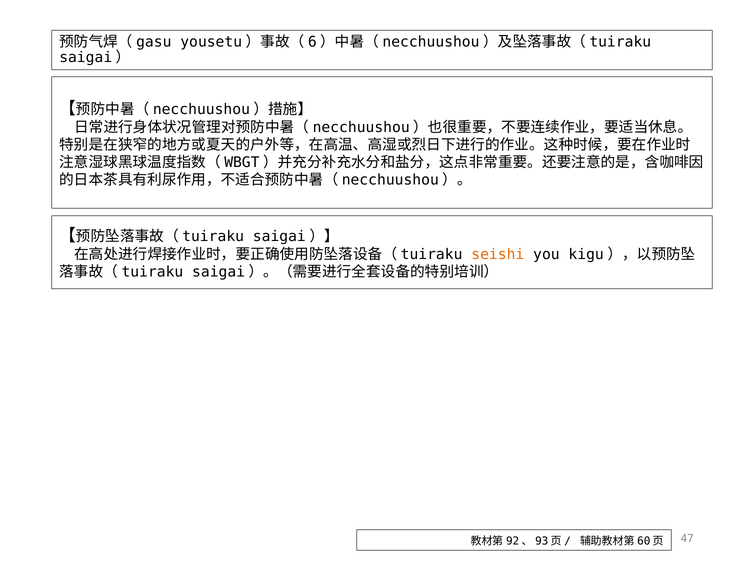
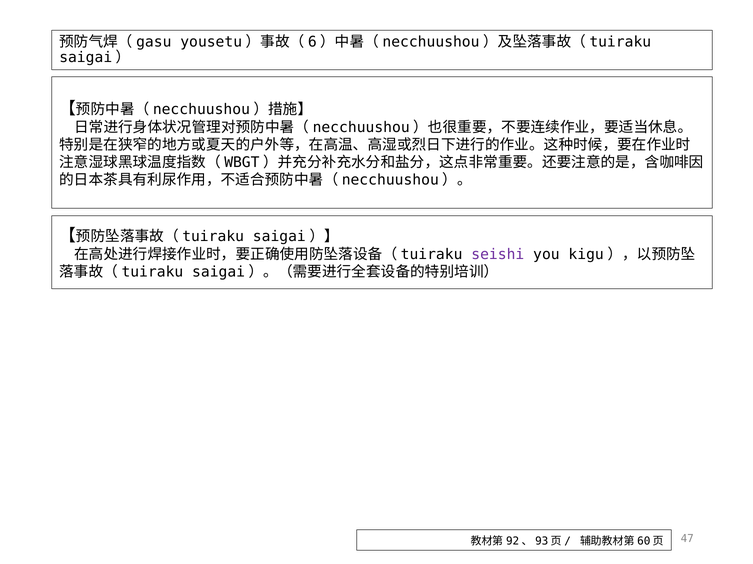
seishi colour: orange -> purple (498, 255)
